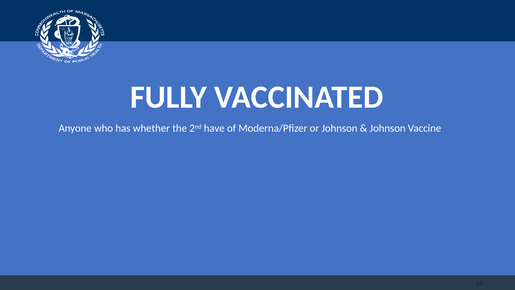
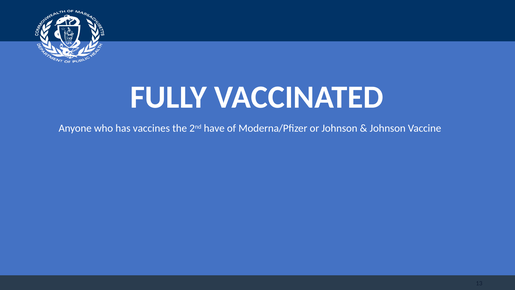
whether: whether -> vaccines (151, 128)
